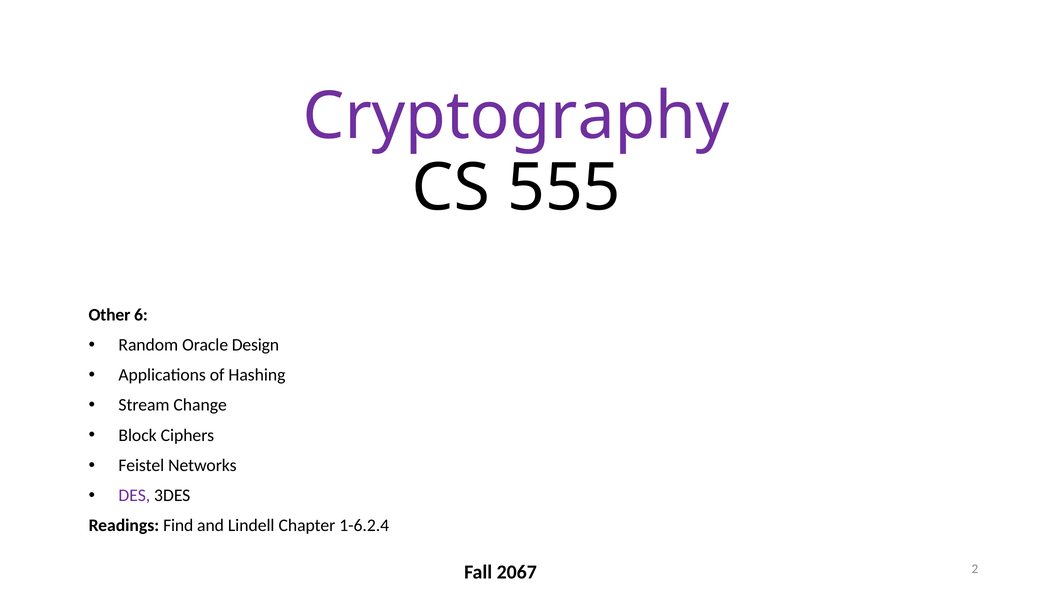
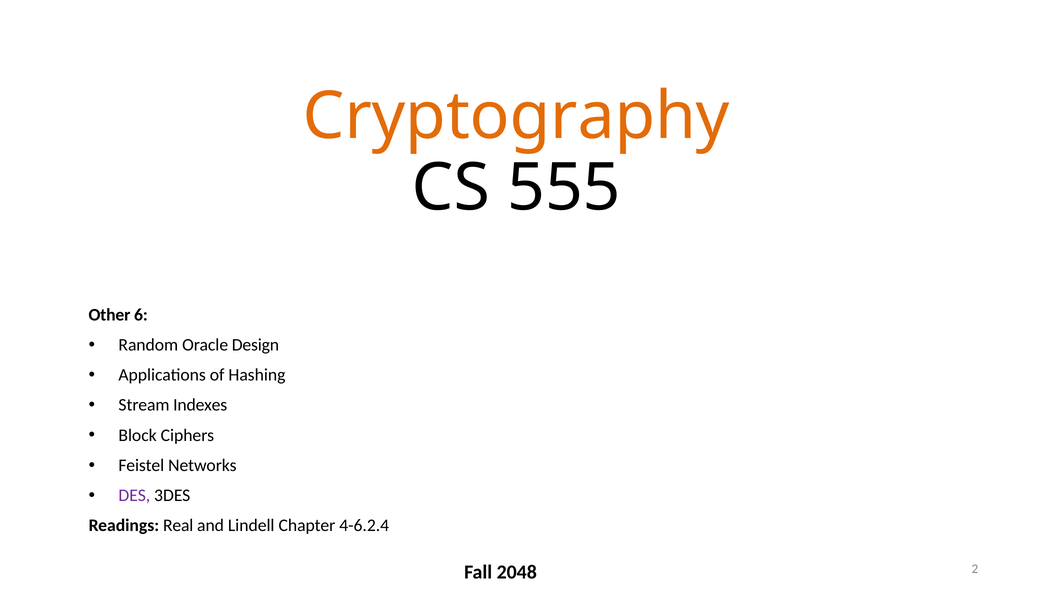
Cryptography colour: purple -> orange (516, 116)
Change: Change -> Indexes (200, 405)
Find: Find -> Real (178, 525)
1-6.2.4: 1-6.2.4 -> 4-6.2.4 (364, 525)
2067: 2067 -> 2048 (517, 572)
